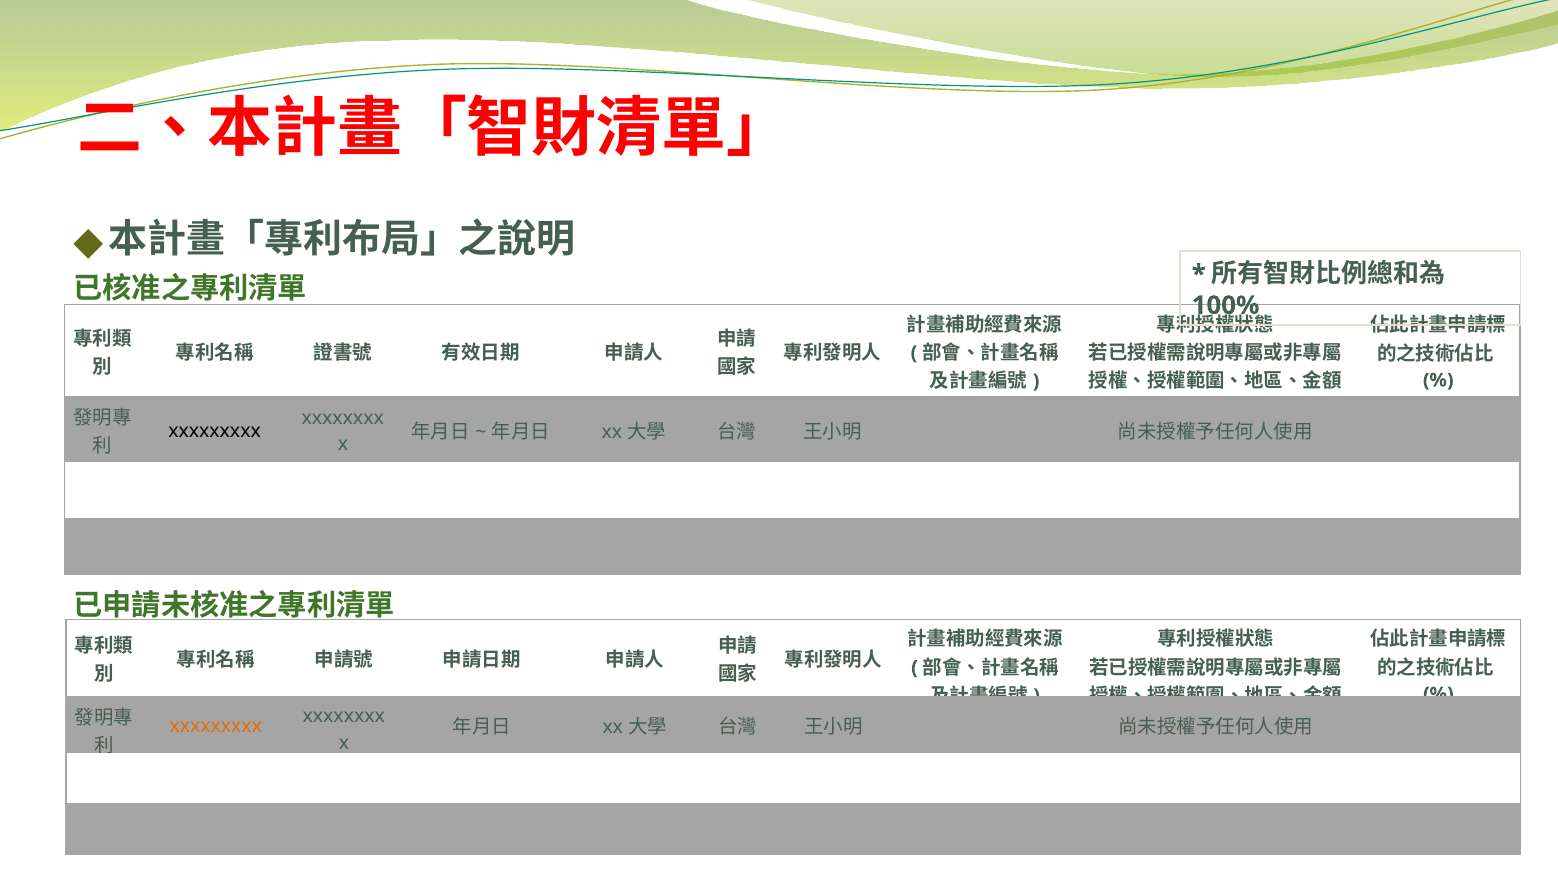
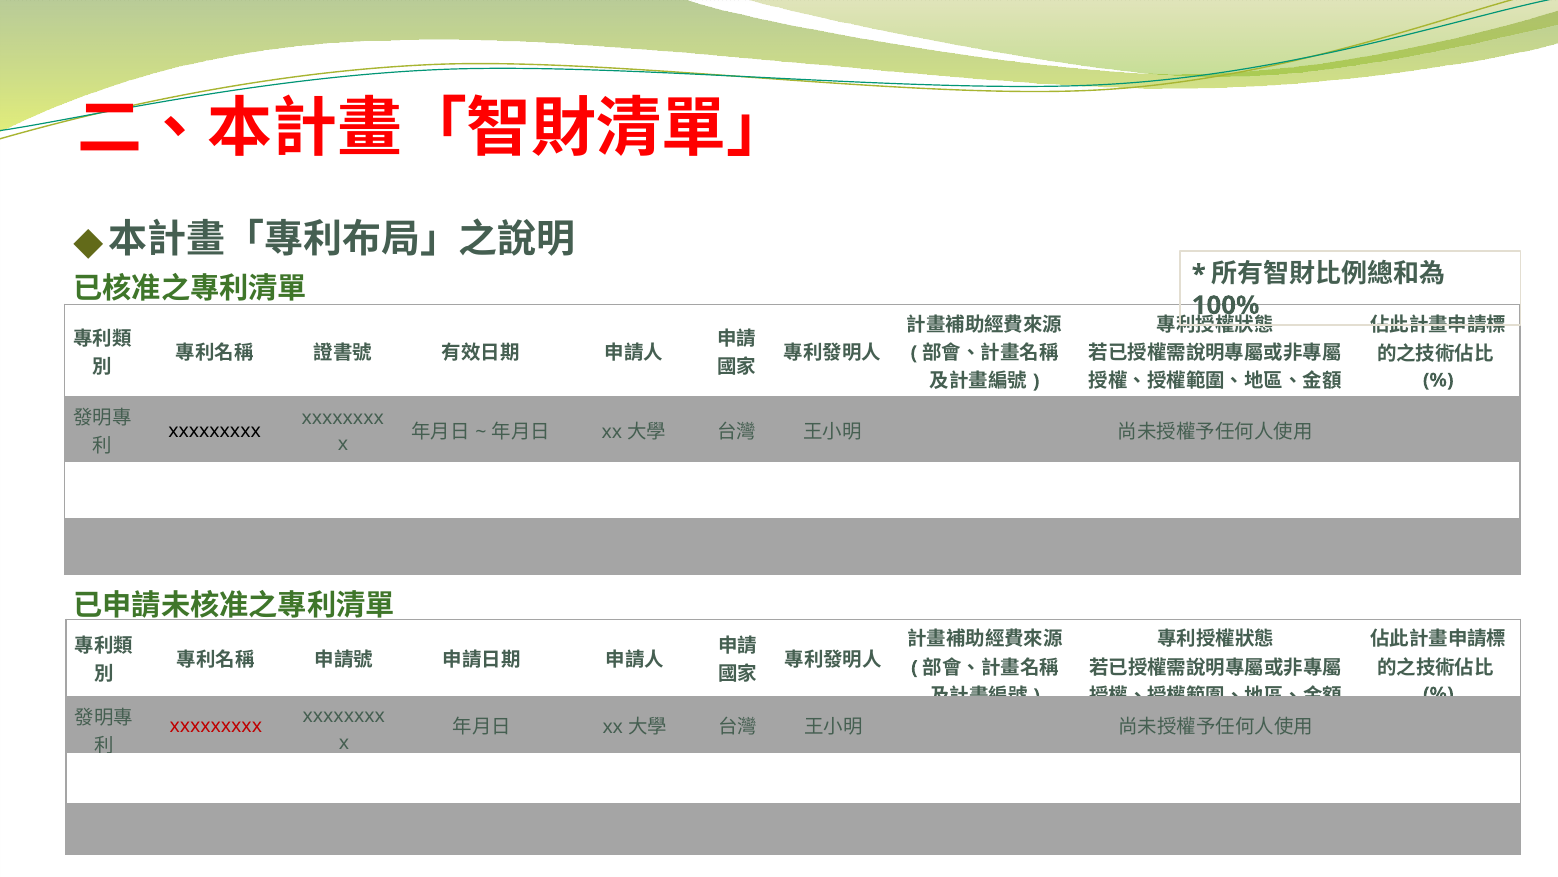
xxxxxxxxx colour: orange -> red (216, 726)
